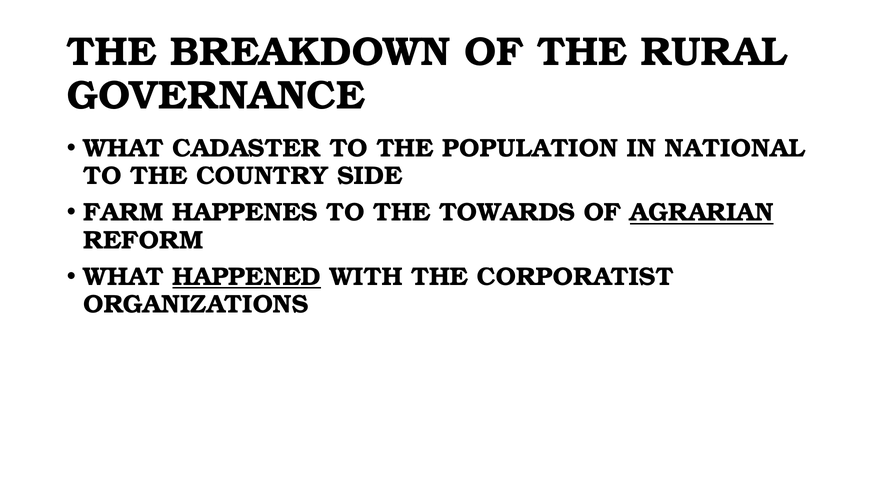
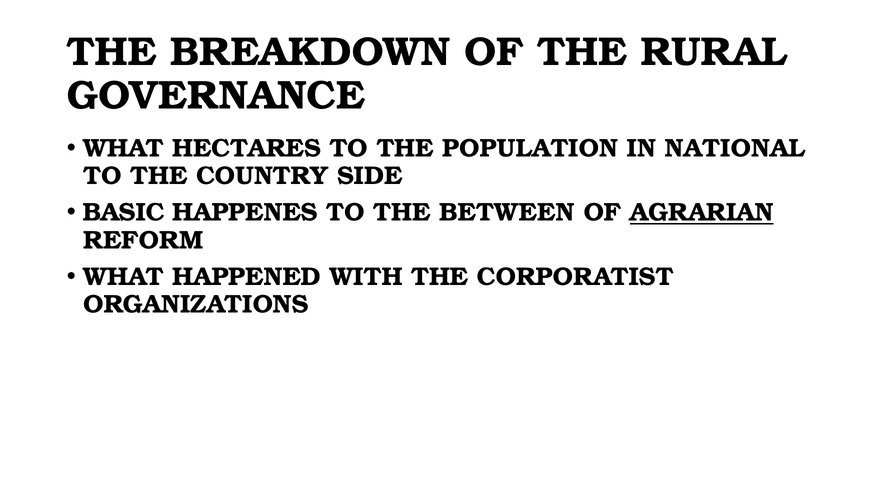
CADASTER: CADASTER -> HECTARES (247, 148)
FARM: FARM -> BASIC (124, 212)
TOWARDS: TOWARDS -> BETWEEN (507, 212)
HAPPENED underline: present -> none (247, 277)
